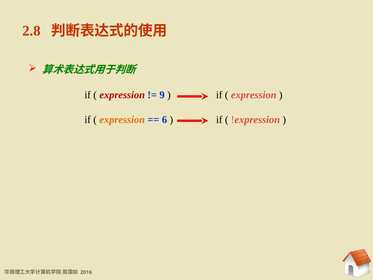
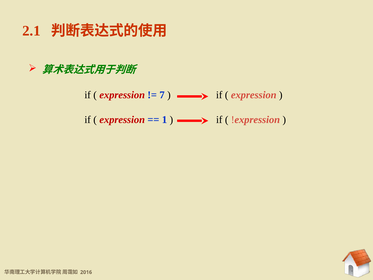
2.8: 2.8 -> 2.1 (31, 31)
9: 9 -> 7 (162, 95)
expression colour: orange -> red (122, 120)
6: 6 -> 1 (164, 120)
